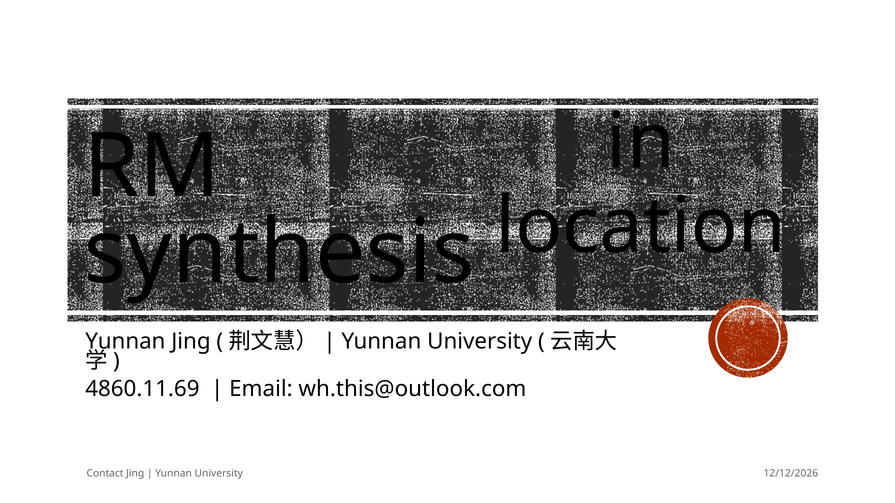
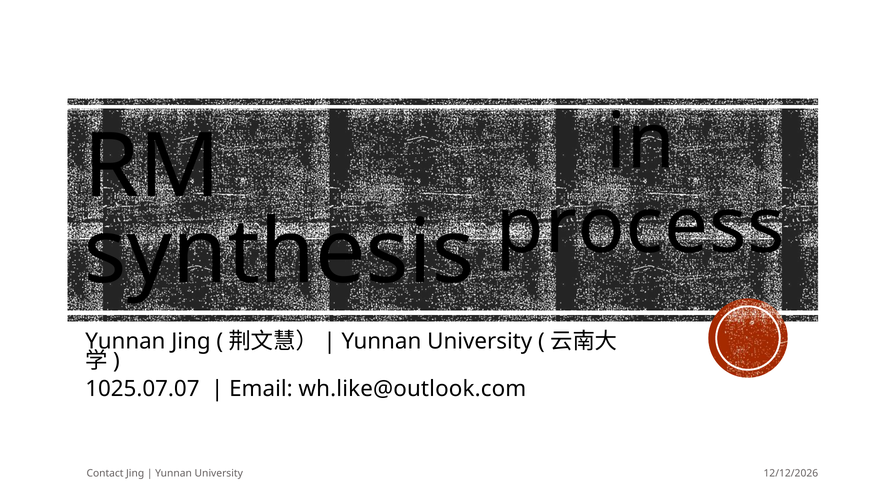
location: location -> process (640, 227)
4860.11.69: 4860.11.69 -> 1025.07.07 (142, 389)
wh.this@outlook.com: wh.this@outlook.com -> wh.like@outlook.com (412, 389)
